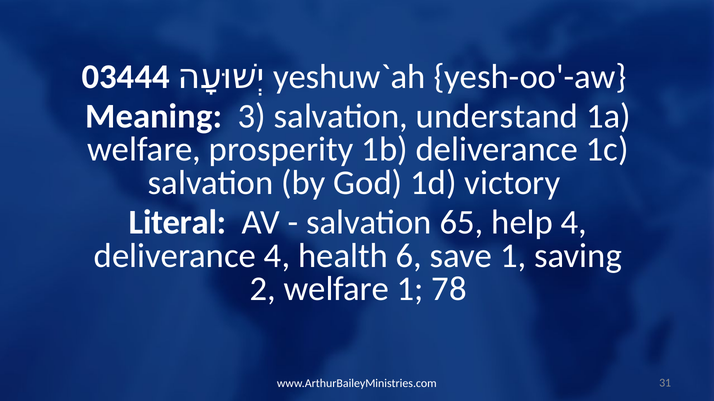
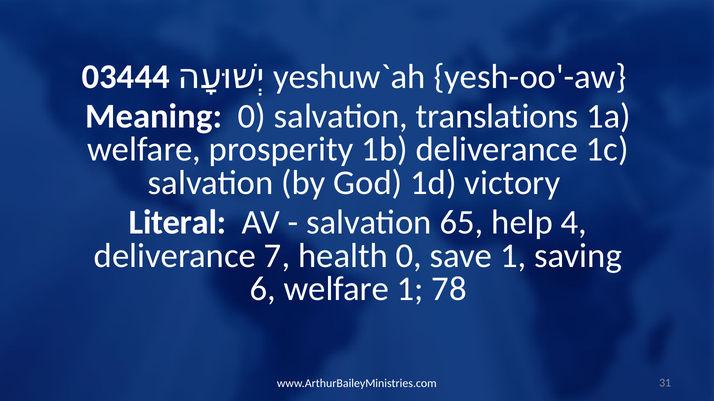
Meaning 3: 3 -> 0 (252, 116)
understand: understand -> translations (497, 116)
deliverance 4: 4 -> 7 (277, 256)
health 6: 6 -> 0 (409, 256)
2: 2 -> 6 (263, 289)
